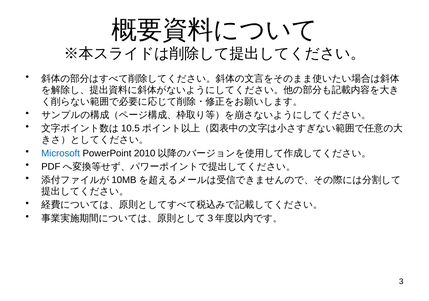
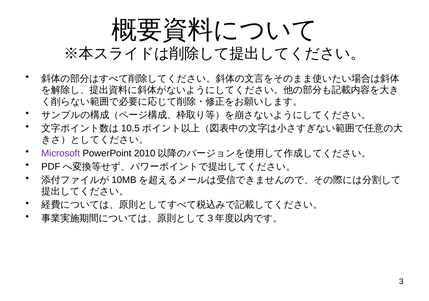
Microsoft colour: blue -> purple (61, 153)
